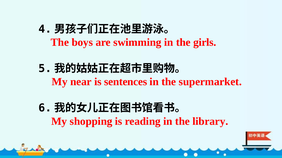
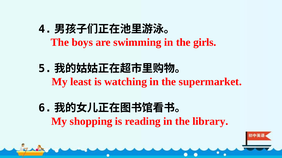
near: near -> least (81, 82)
sentences: sentences -> watching (126, 82)
